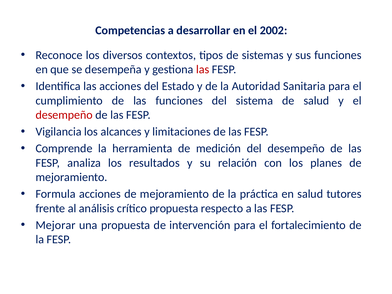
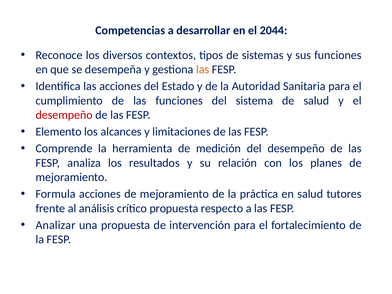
2002: 2002 -> 2044 (274, 30)
las colour: red -> orange (203, 70)
Vigilancia: Vigilancia -> Elemento (59, 132)
Mejorar: Mejorar -> Analizar (56, 225)
